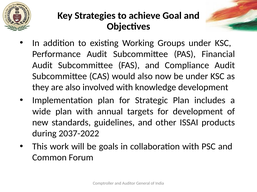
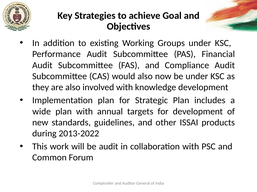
2037-2022: 2037-2022 -> 2013-2022 (79, 134)
be goals: goals -> audit (109, 147)
